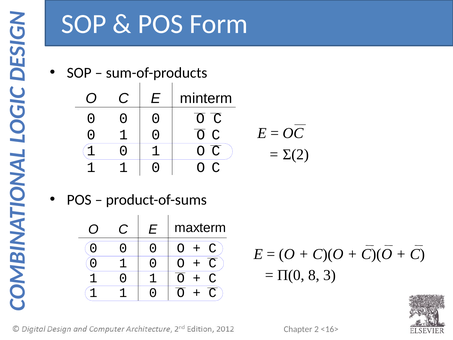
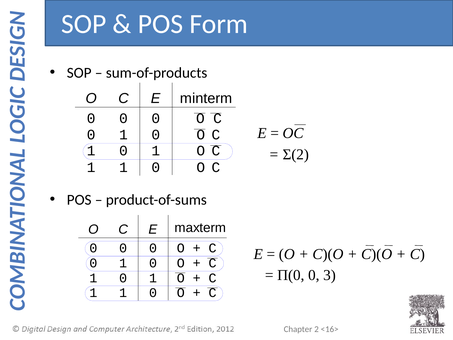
Π(0 8: 8 -> 0 (314, 275)
